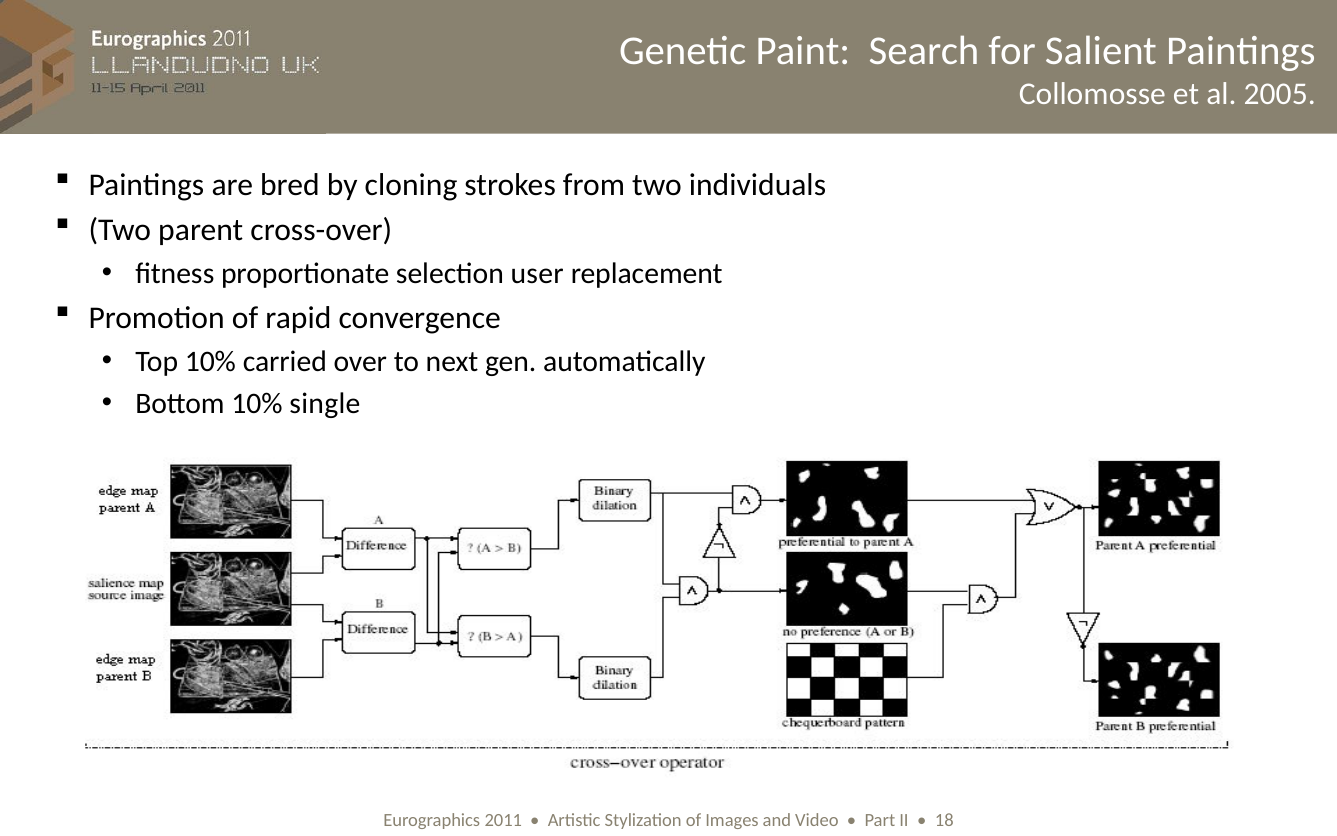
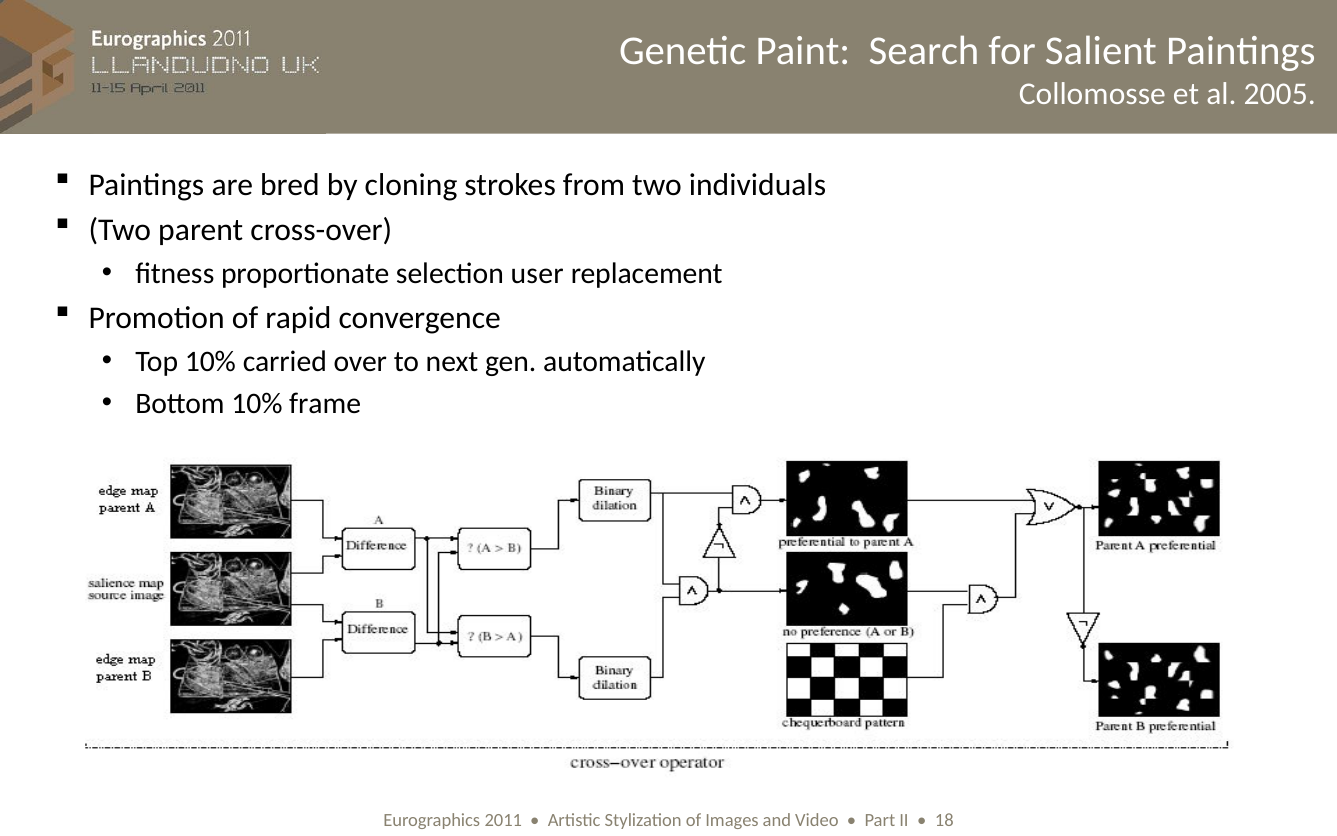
single: single -> frame (325, 403)
